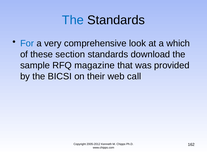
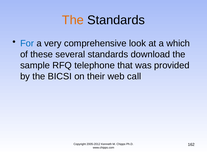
The colour: blue -> orange (73, 20)
section: section -> several (70, 54)
magazine: magazine -> telephone (95, 66)
